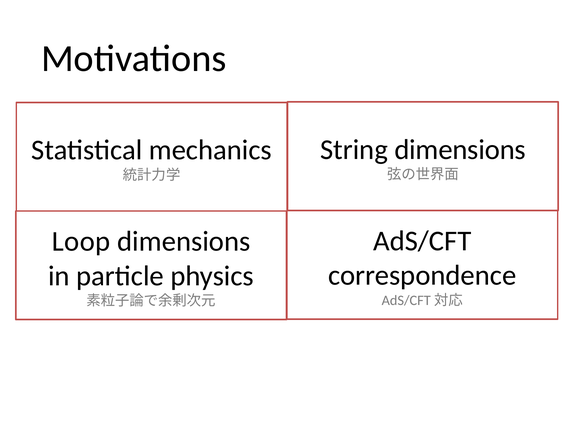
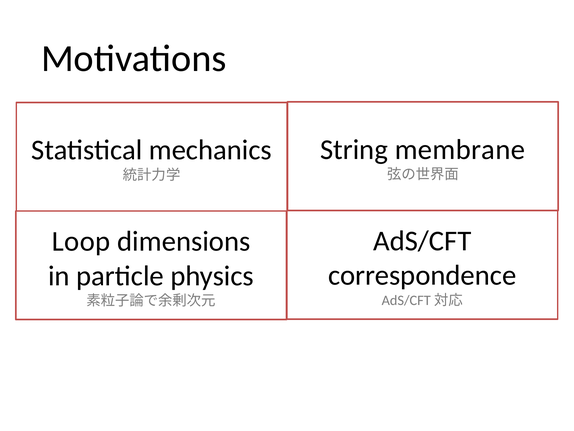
String dimensions: dimensions -> membrane (460, 149)
